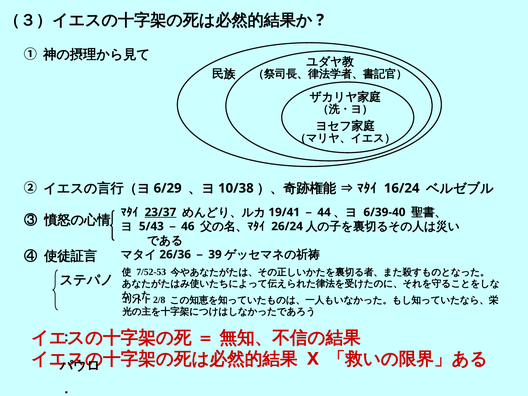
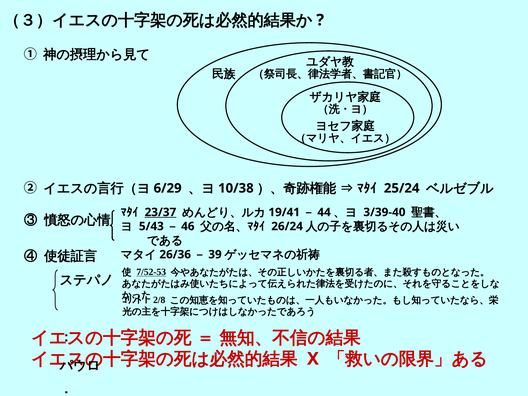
16/24: 16/24 -> 25/24 (402, 188)
6/39-40: 6/39-40 -> 3/39-40 (384, 212)
7/52-53 underline: none -> present (151, 272)
